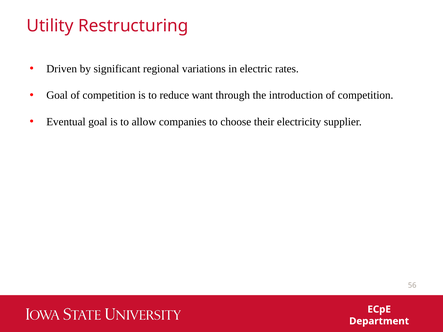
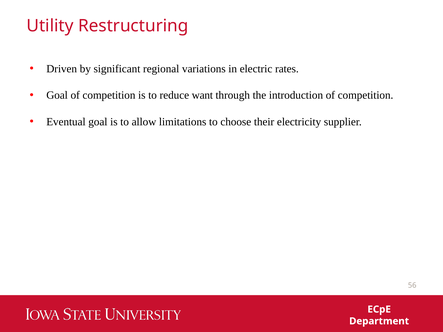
companies: companies -> limitations (183, 122)
